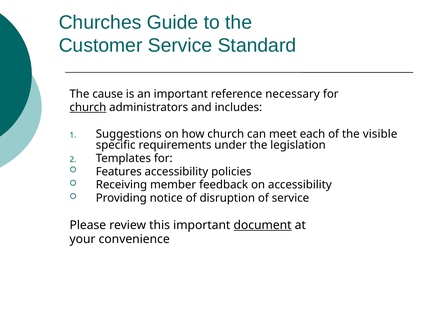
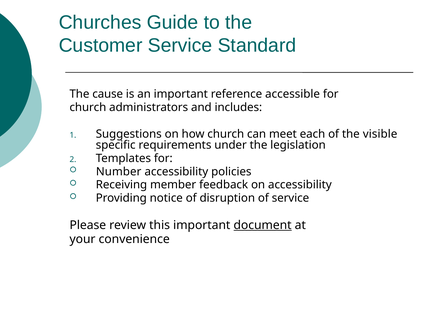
necessary: necessary -> accessible (293, 94)
church underline: present -> none (88, 107)
Features: Features -> Number (119, 172)
